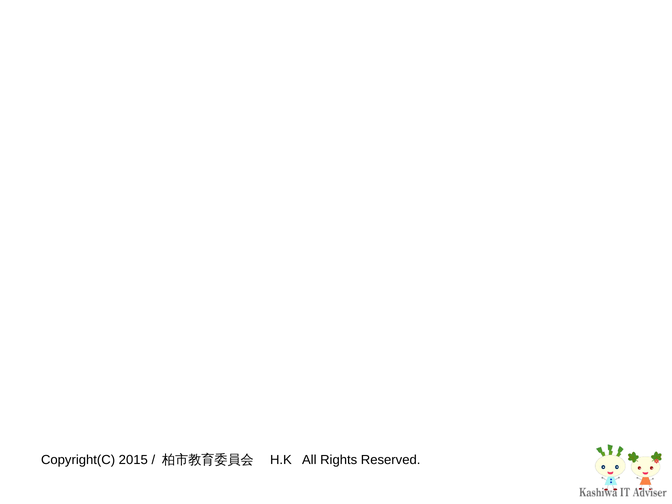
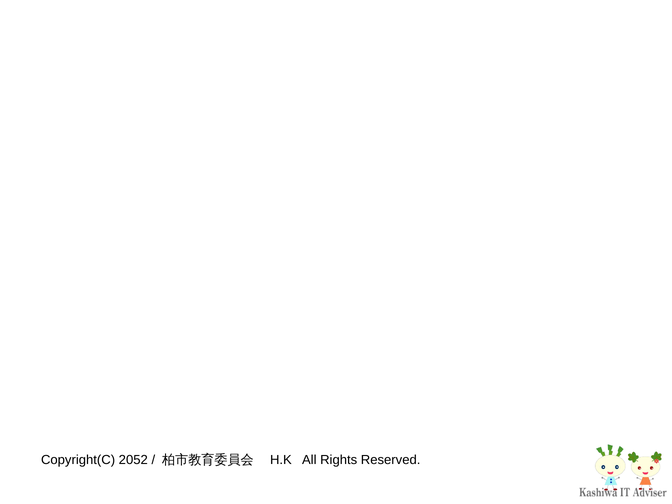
2015: 2015 -> 2052 (133, 460)
